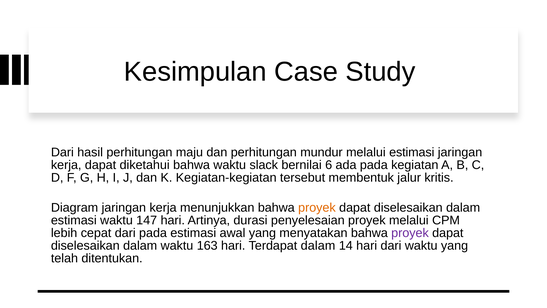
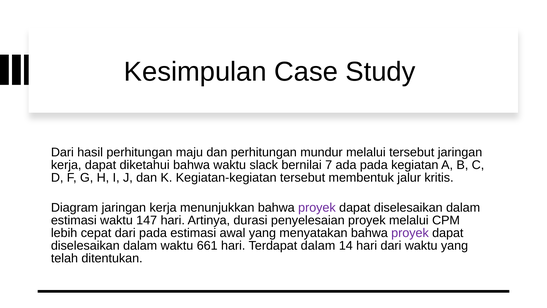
melalui estimasi: estimasi -> tersebut (412, 152)
6: 6 -> 7 (329, 165)
proyek colour: orange -> purple (317, 208)
163: 163 -> 661 (207, 245)
